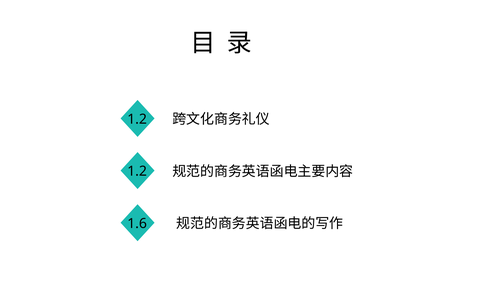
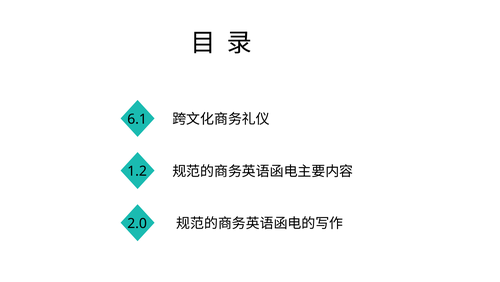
1.2: 1.2 -> 6.1 (137, 119)
1.6: 1.6 -> 2.0 (137, 223)
